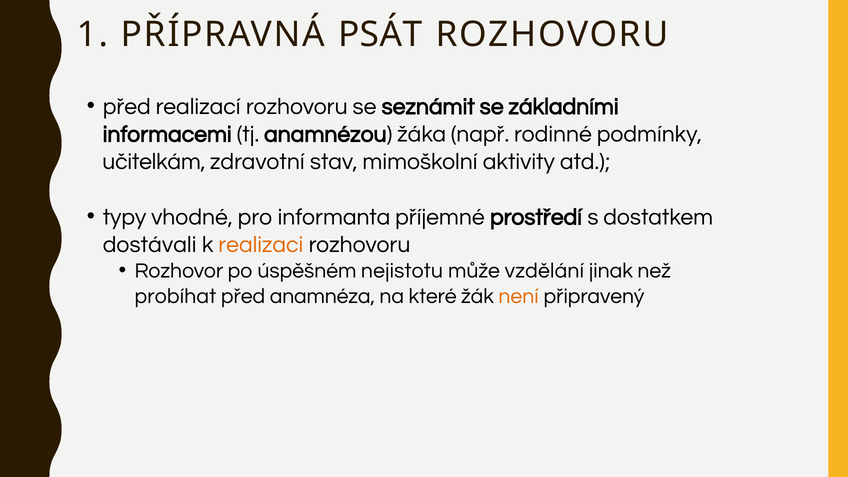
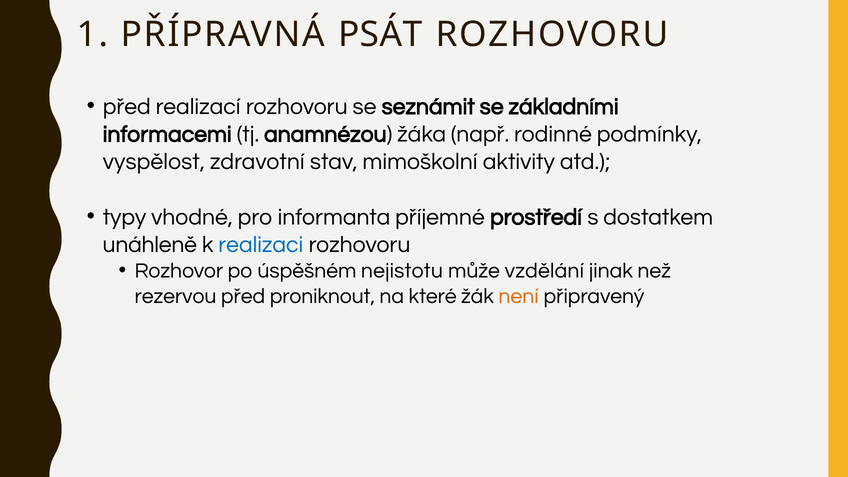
učitelkám: učitelkám -> vyspělost (154, 162)
dostávali: dostávali -> unáhleně (150, 245)
realizaci colour: orange -> blue (261, 245)
probíhat: probíhat -> rezervou (176, 296)
anamnéza: anamnéza -> proniknout (322, 296)
